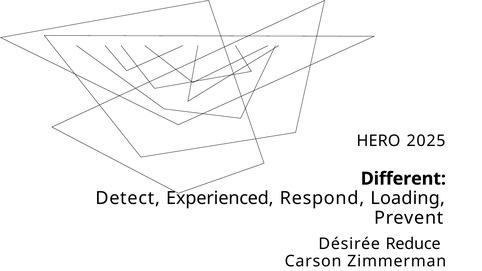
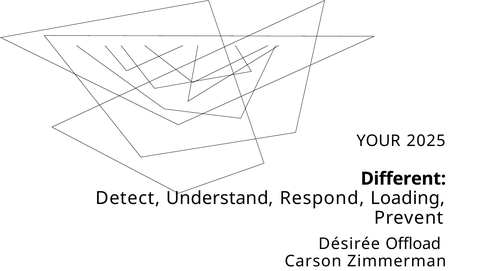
HERO: HERO -> YOUR (379, 141)
Experienced: Experienced -> Understand (220, 198)
Reduce: Reduce -> Offload (413, 244)
